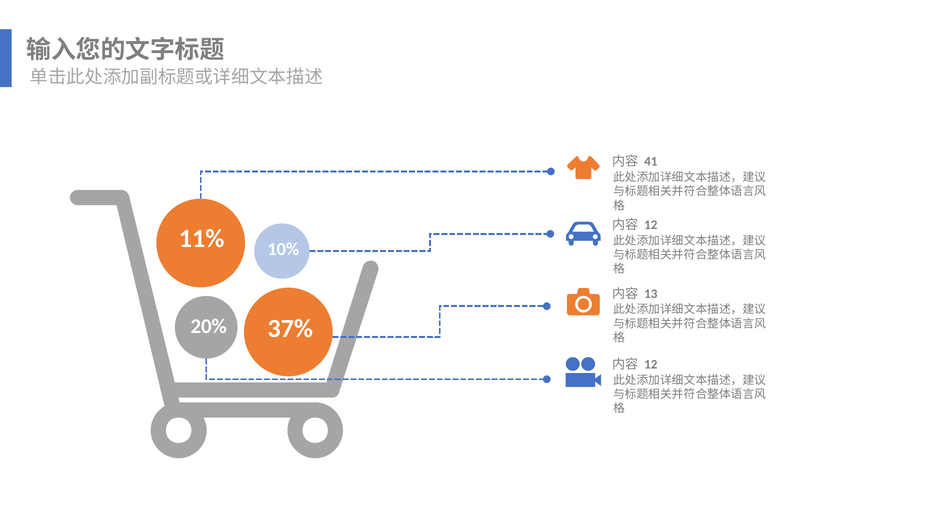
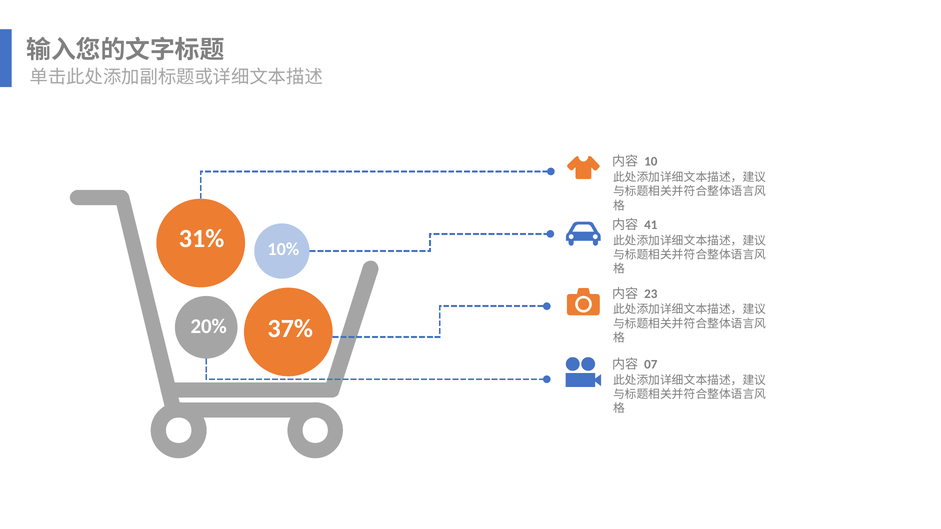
41: 41 -> 10 (651, 162)
12: 12 -> 41 (651, 225)
11%: 11% -> 31% (202, 239)
13: 13 -> 23 (651, 294)
12: 12 -> 07 (651, 365)
